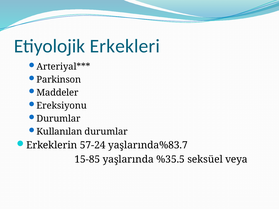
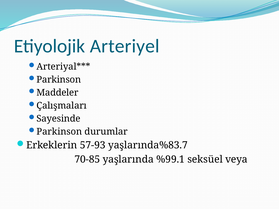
Erkekleri: Erkekleri -> Arteriyel (125, 46)
Ereksiyonu: Ereksiyonu -> Çalışmaları (62, 106)
Durumlar: Durumlar -> Sayesinde (59, 119)
Kullanılan: Kullanılan -> Parkinson (59, 132)
57-24: 57-24 -> 57-93 (93, 145)
15-85: 15-85 -> 70-85 (87, 160)
%35.5: %35.5 -> %99.1 (171, 160)
